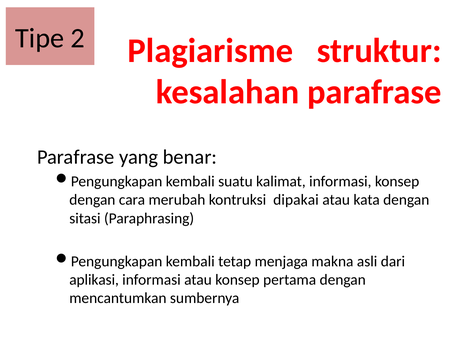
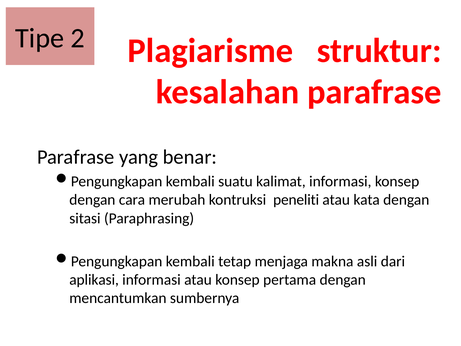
dipakai: dipakai -> peneliti (296, 200)
